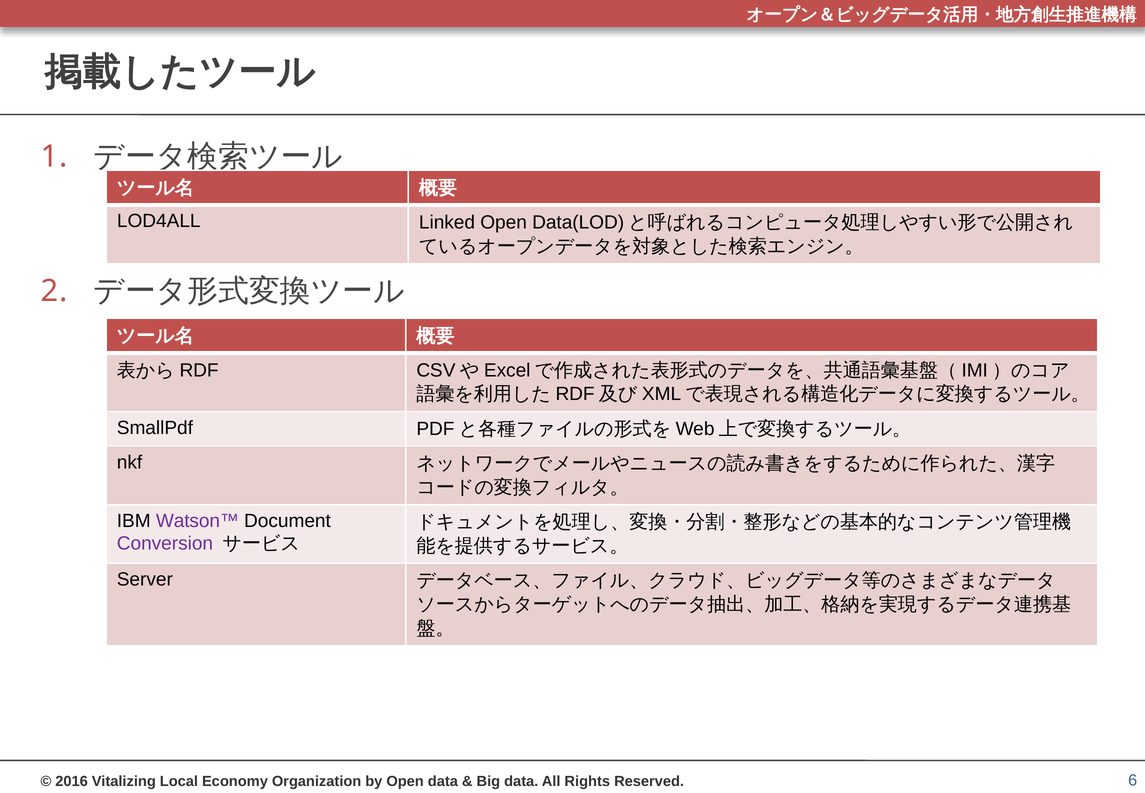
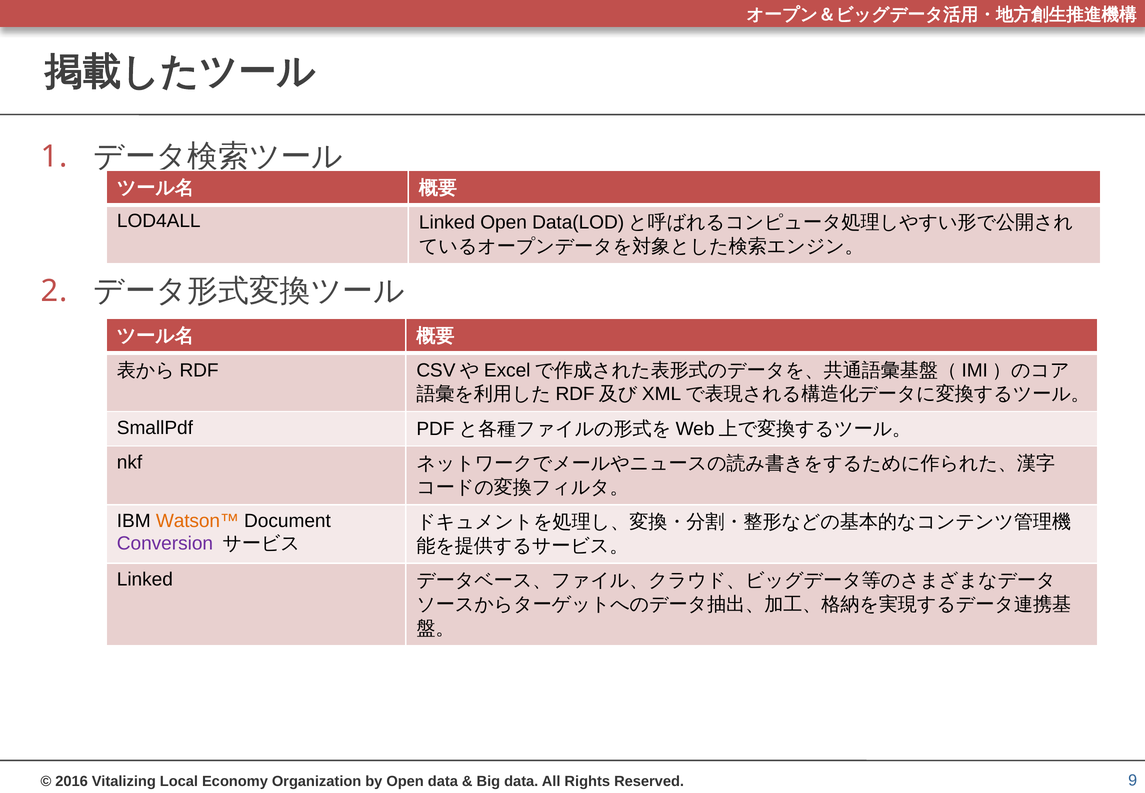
Watson™ colour: purple -> orange (197, 521)
Server: Server -> Linked (145, 579)
6: 6 -> 9 (1133, 780)
